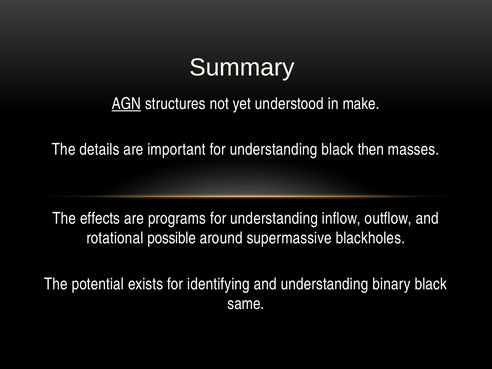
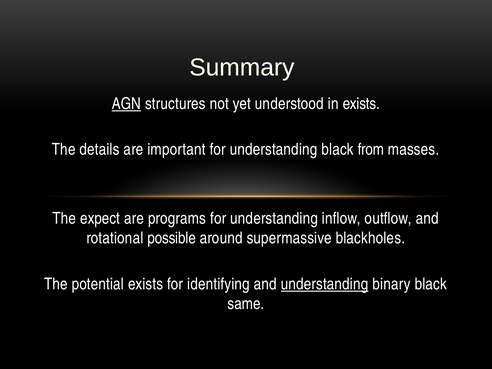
in make: make -> exists (361, 104)
then: then -> from (371, 150)
effects: effects -> expect (100, 218)
understanding underline: none -> present (325, 284)
